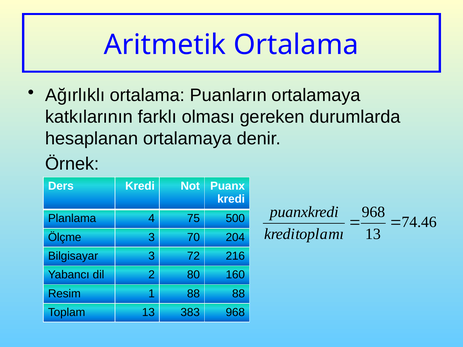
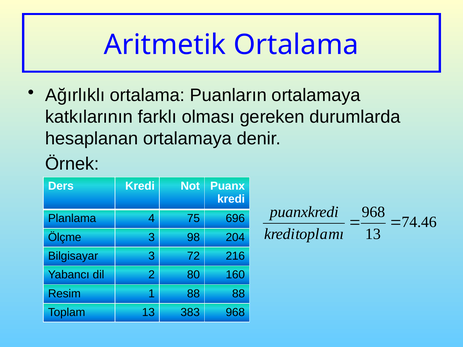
500: 500 -> 696 (235, 219)
70: 70 -> 98 (193, 237)
